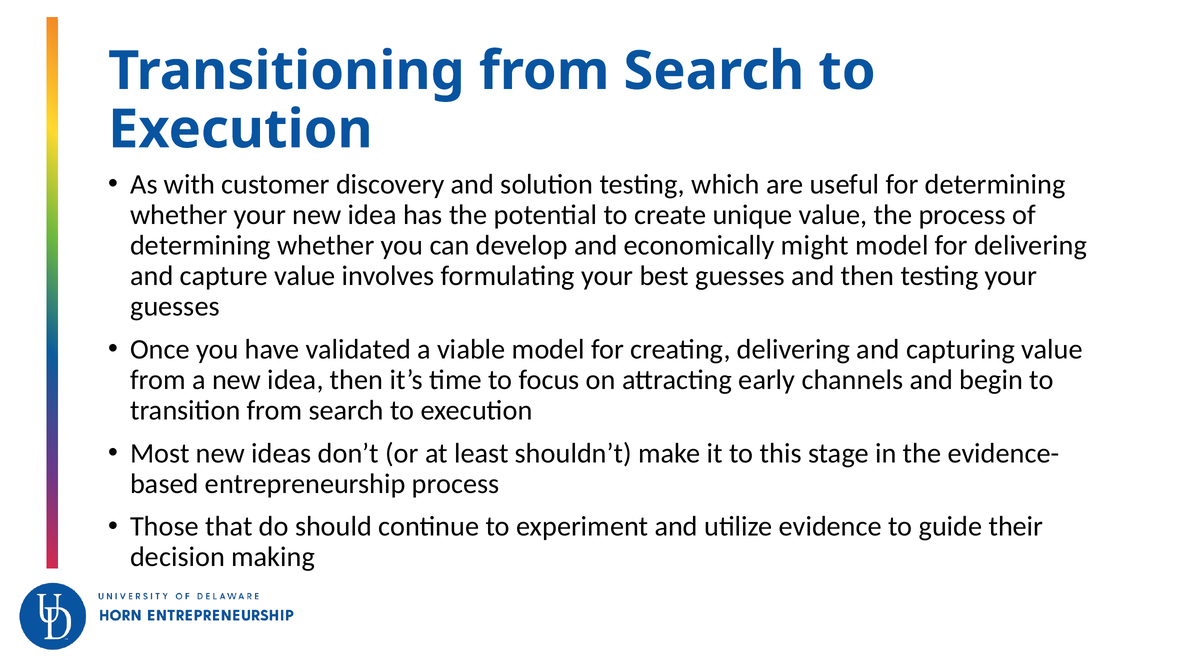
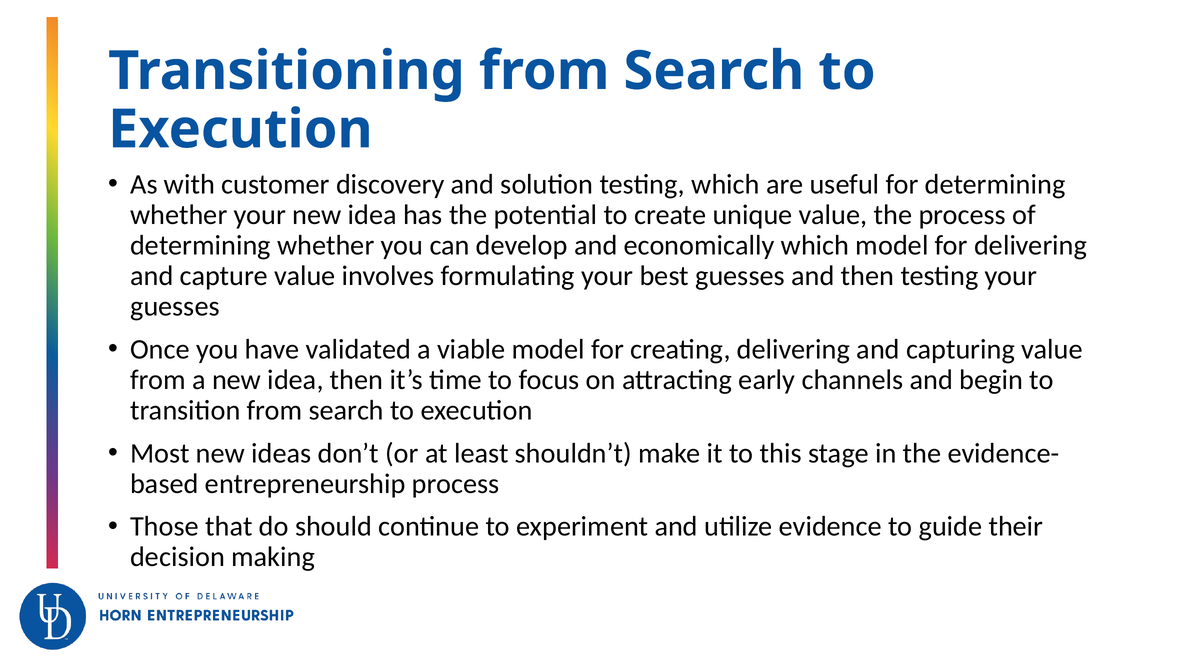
economically might: might -> which (815, 246)
